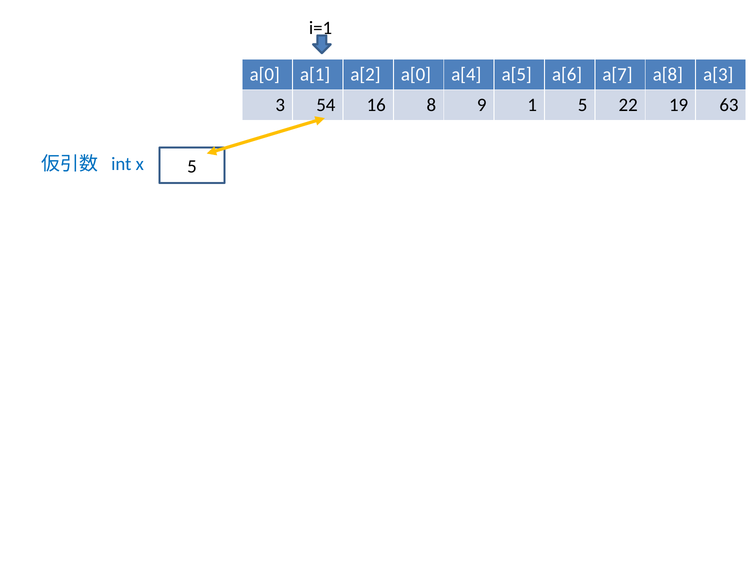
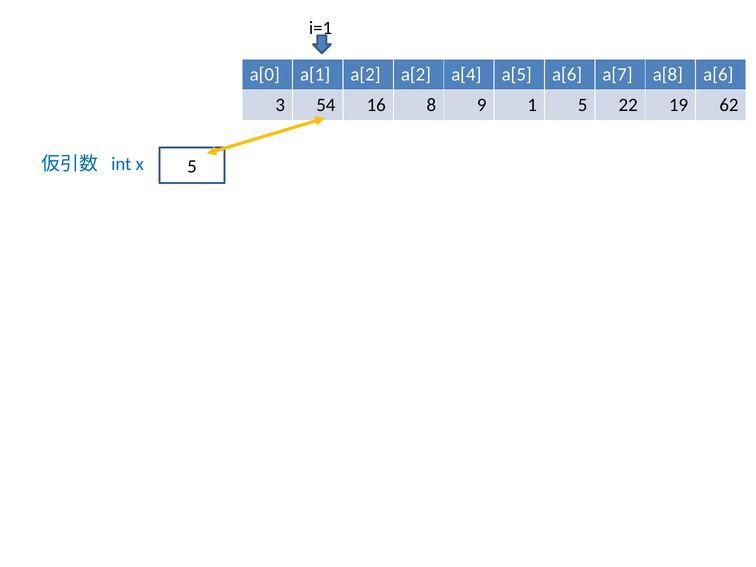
a[2 a[0: a[0 -> a[2 (416, 75)
a[8 a[3: a[3 -> a[6 (718, 75)
63: 63 -> 62 (729, 105)
